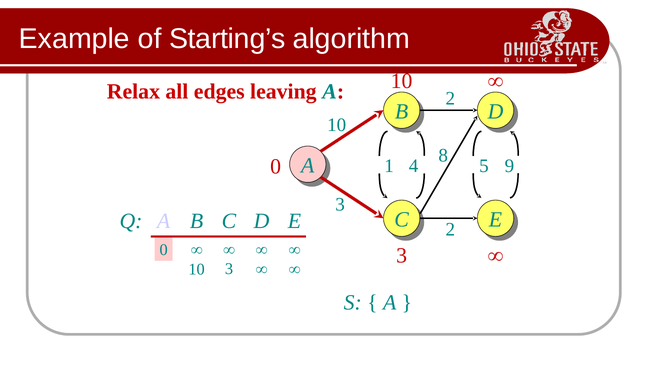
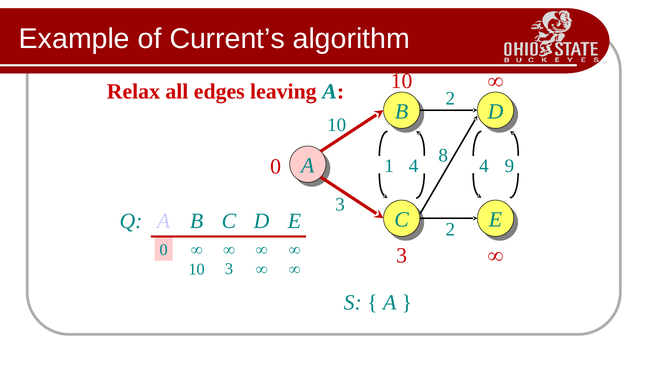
Starting’s: Starting’s -> Current’s (227, 39)
4 5: 5 -> 4 (484, 166)
